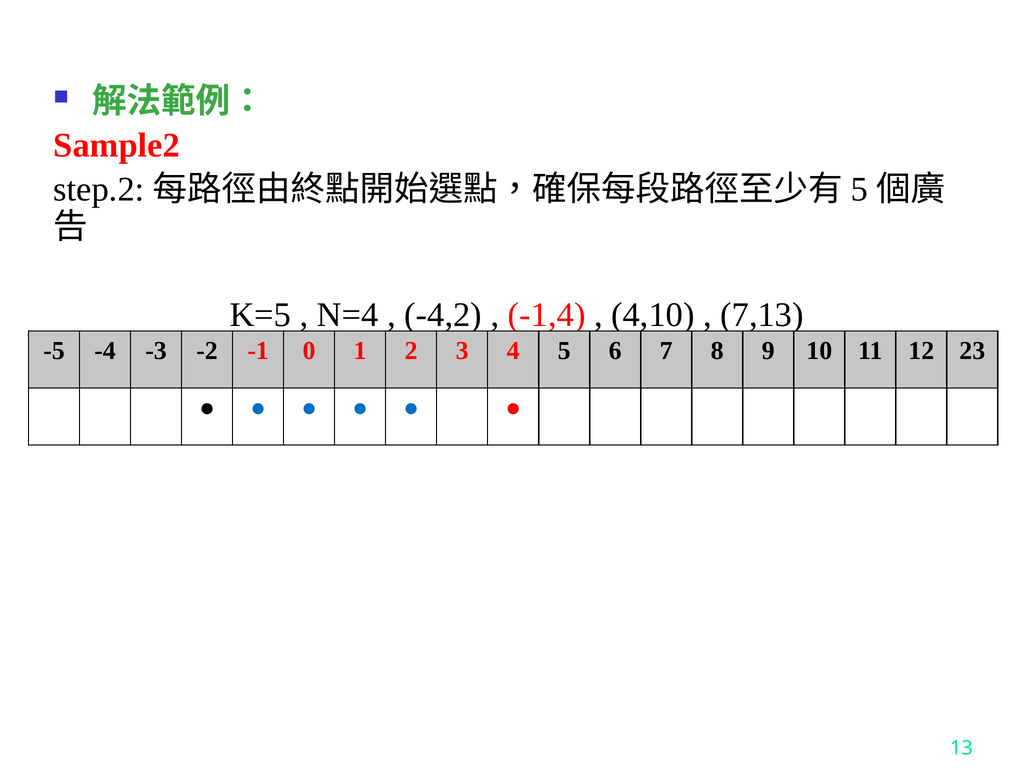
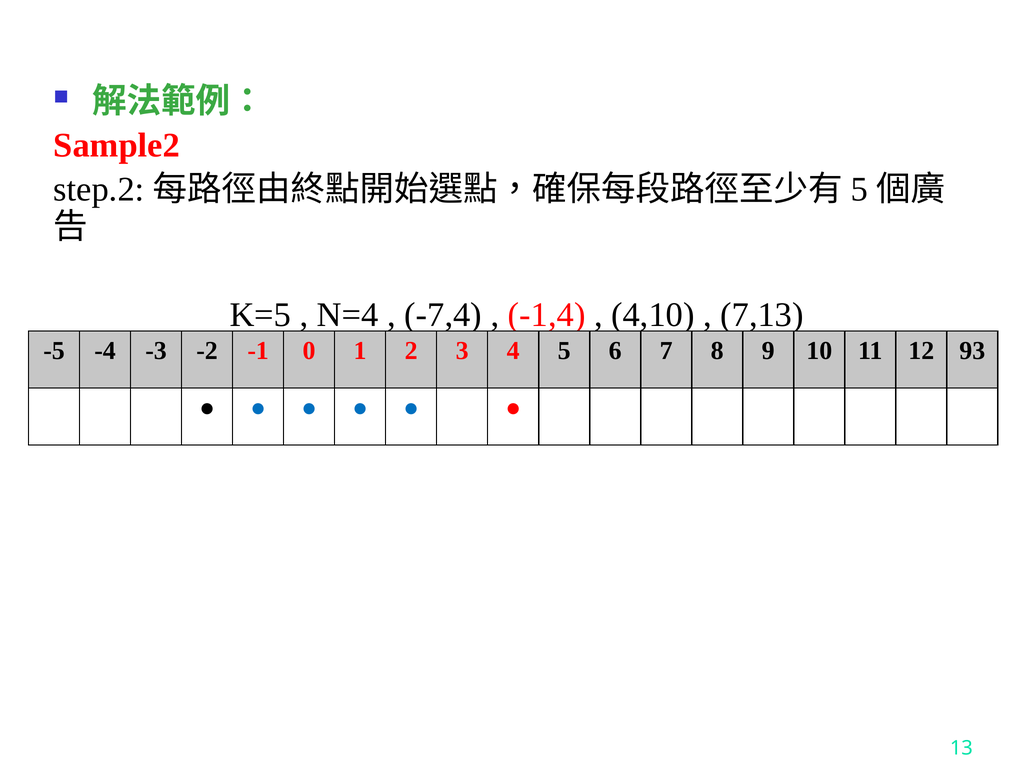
-4,2: -4,2 -> -7,4 (443, 315)
23: 23 -> 93 (972, 351)
